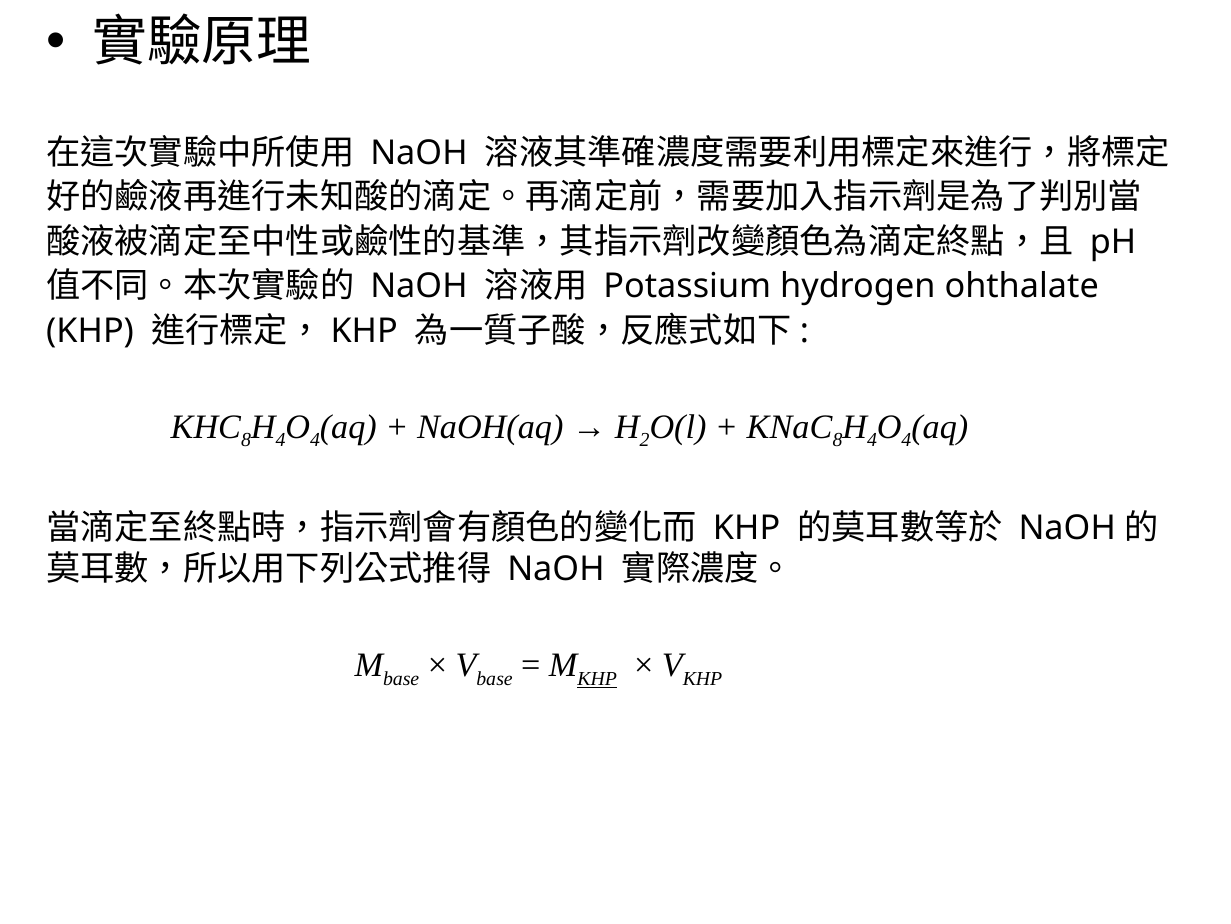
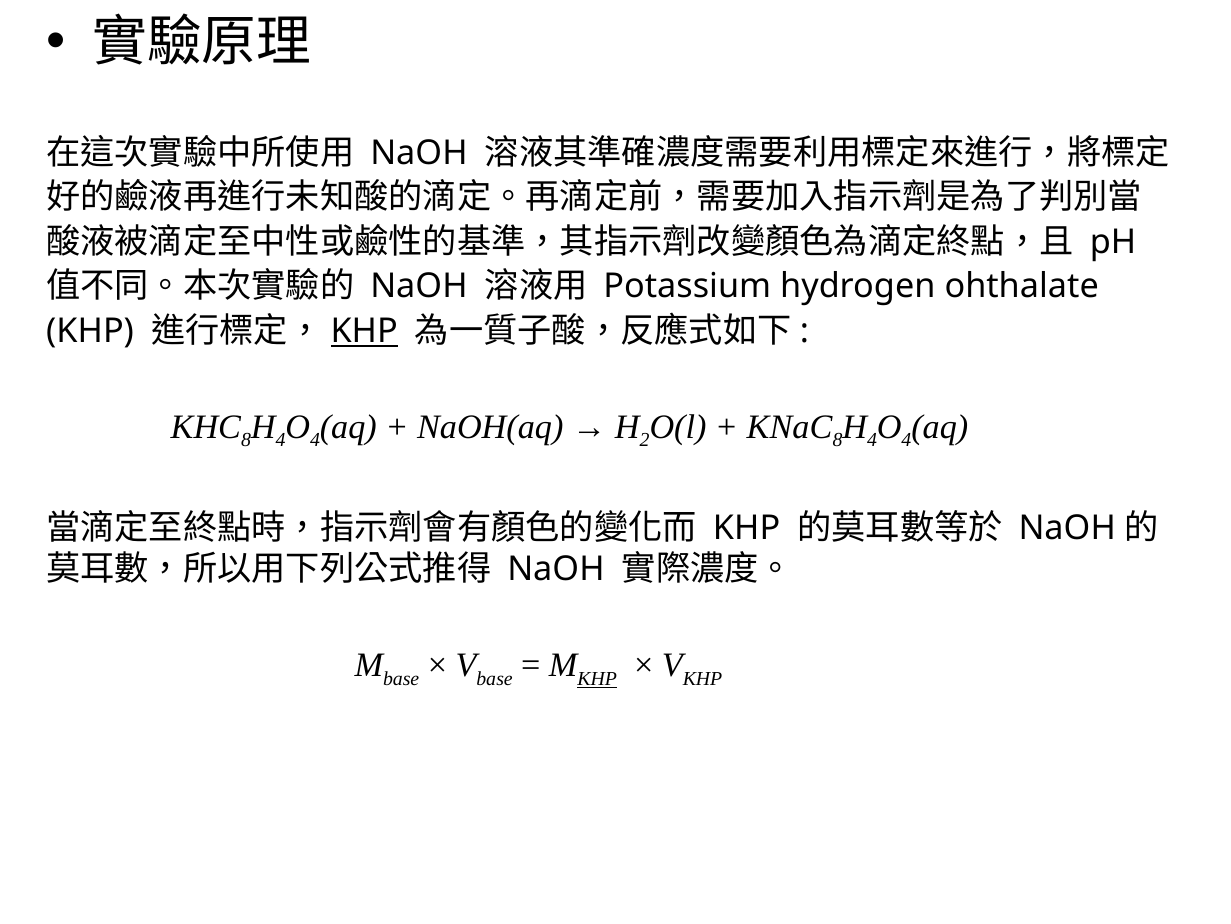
KHP underline: none -> present (364, 331)
